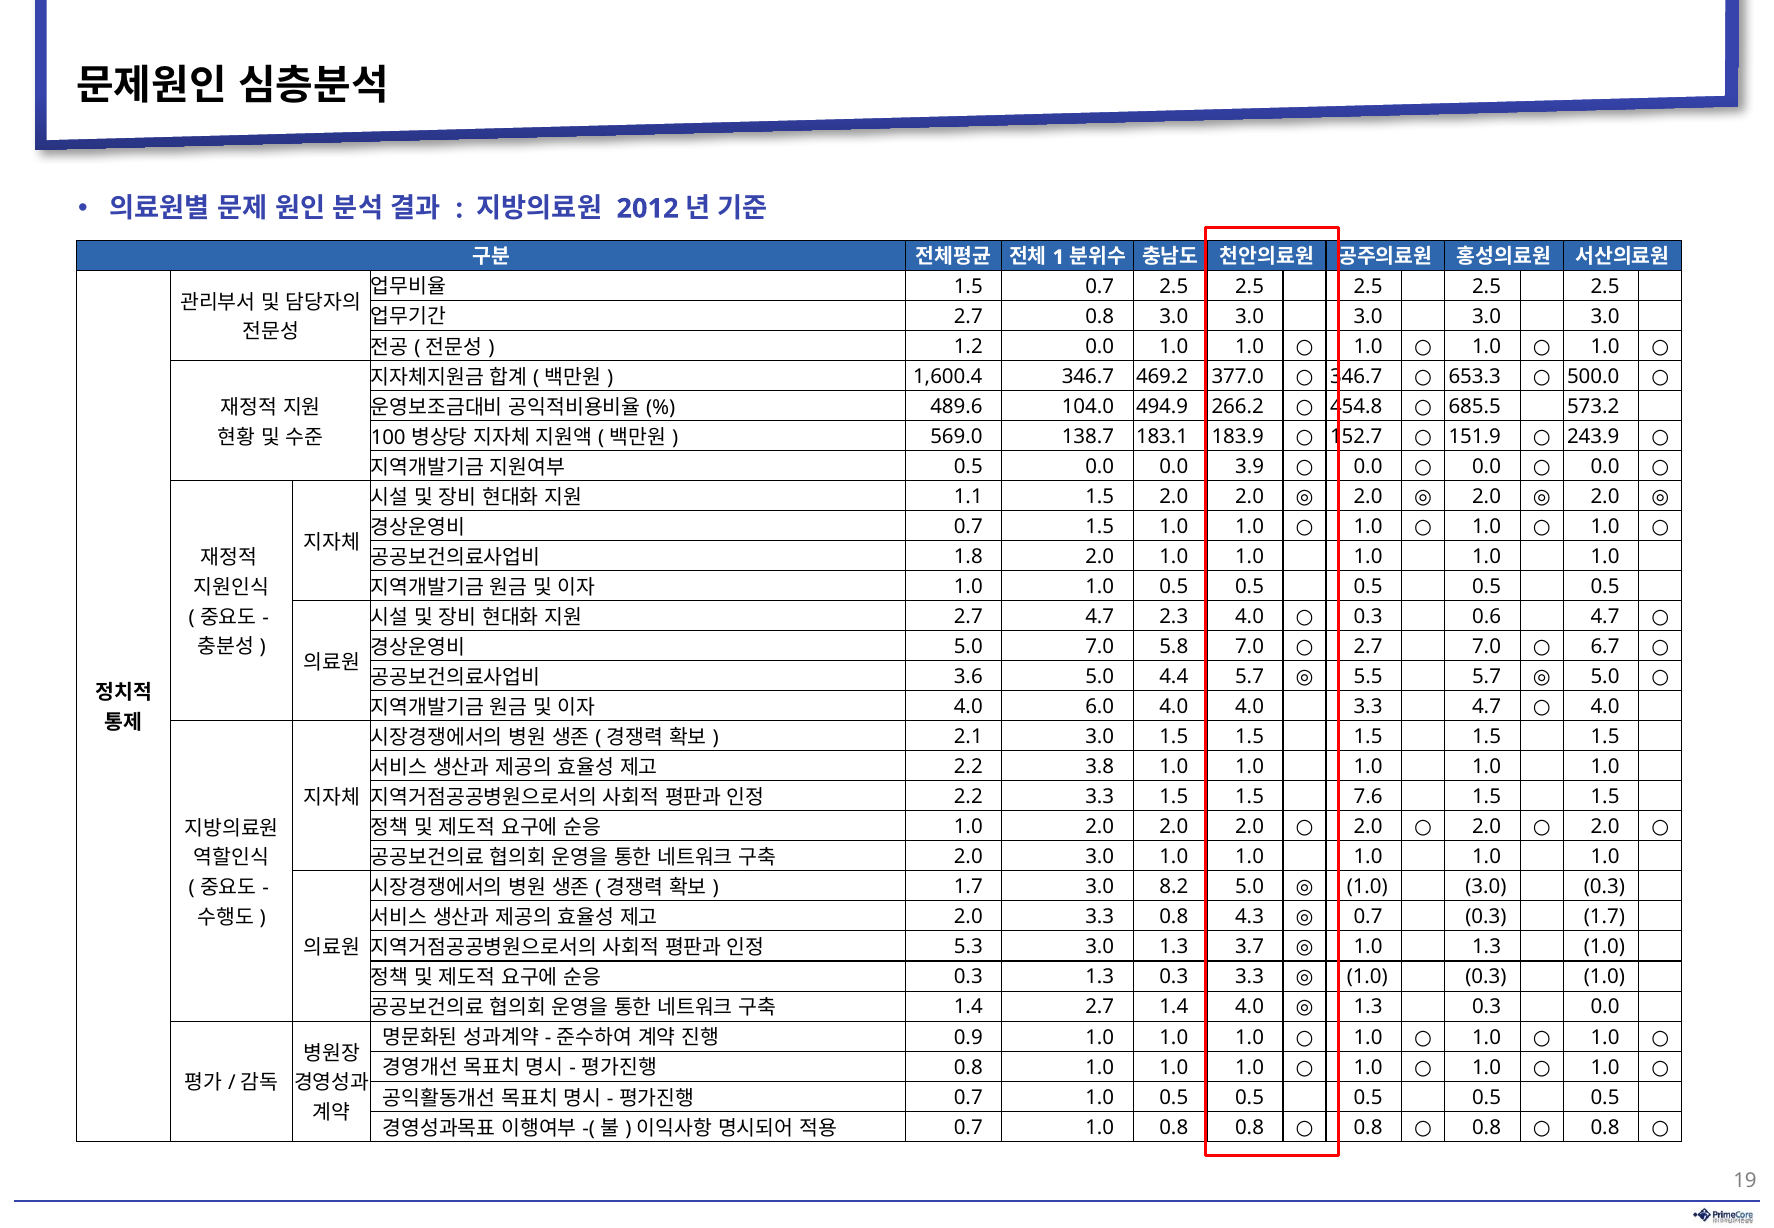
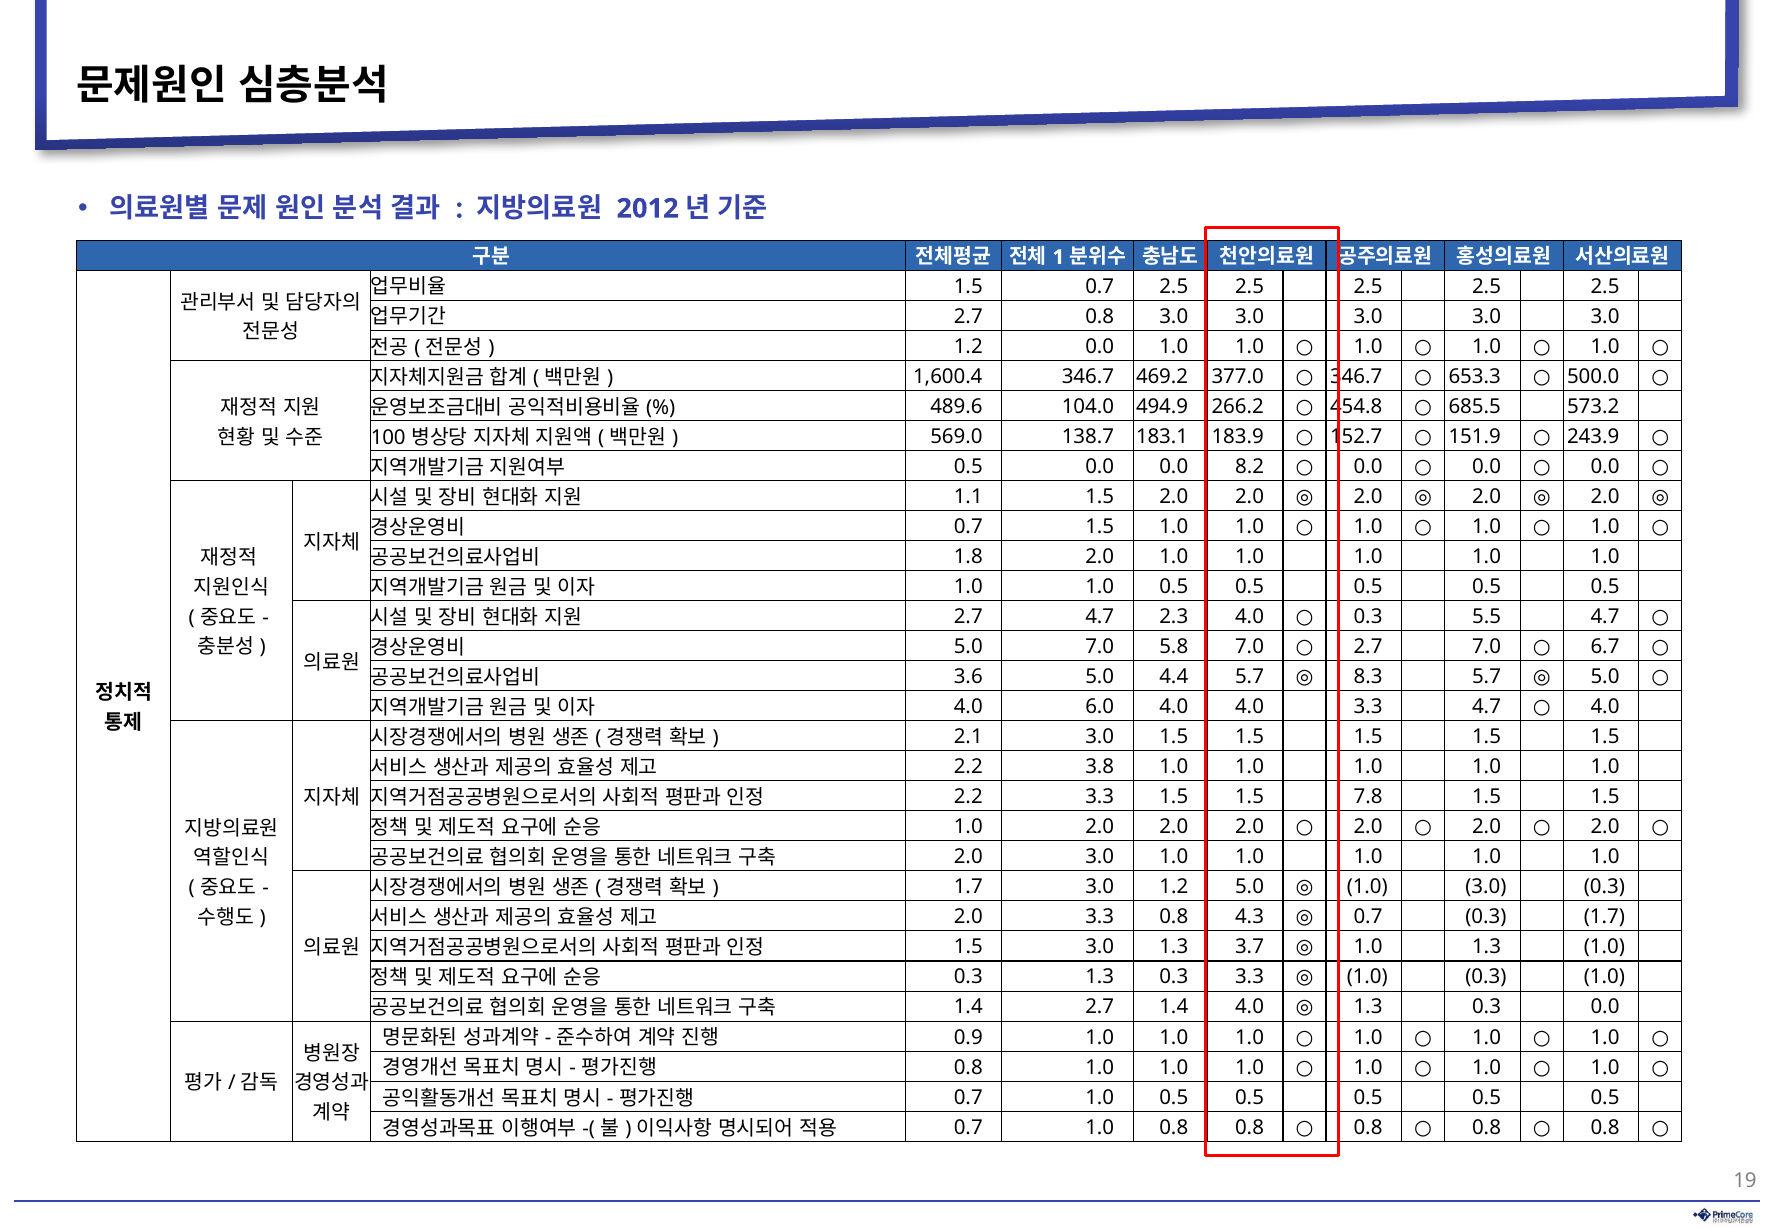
3.9: 3.9 -> 8.2 (1250, 467)
0.6: 0.6 -> 5.5 (1487, 617)
5.5: 5.5 -> 8.3 (1368, 677)
7.6: 7.6 -> 7.8 (1368, 797)
3.0 8.2: 8.2 -> 1.2 (1174, 887)
5.3: 5.3 -> 1.5 (968, 947)
